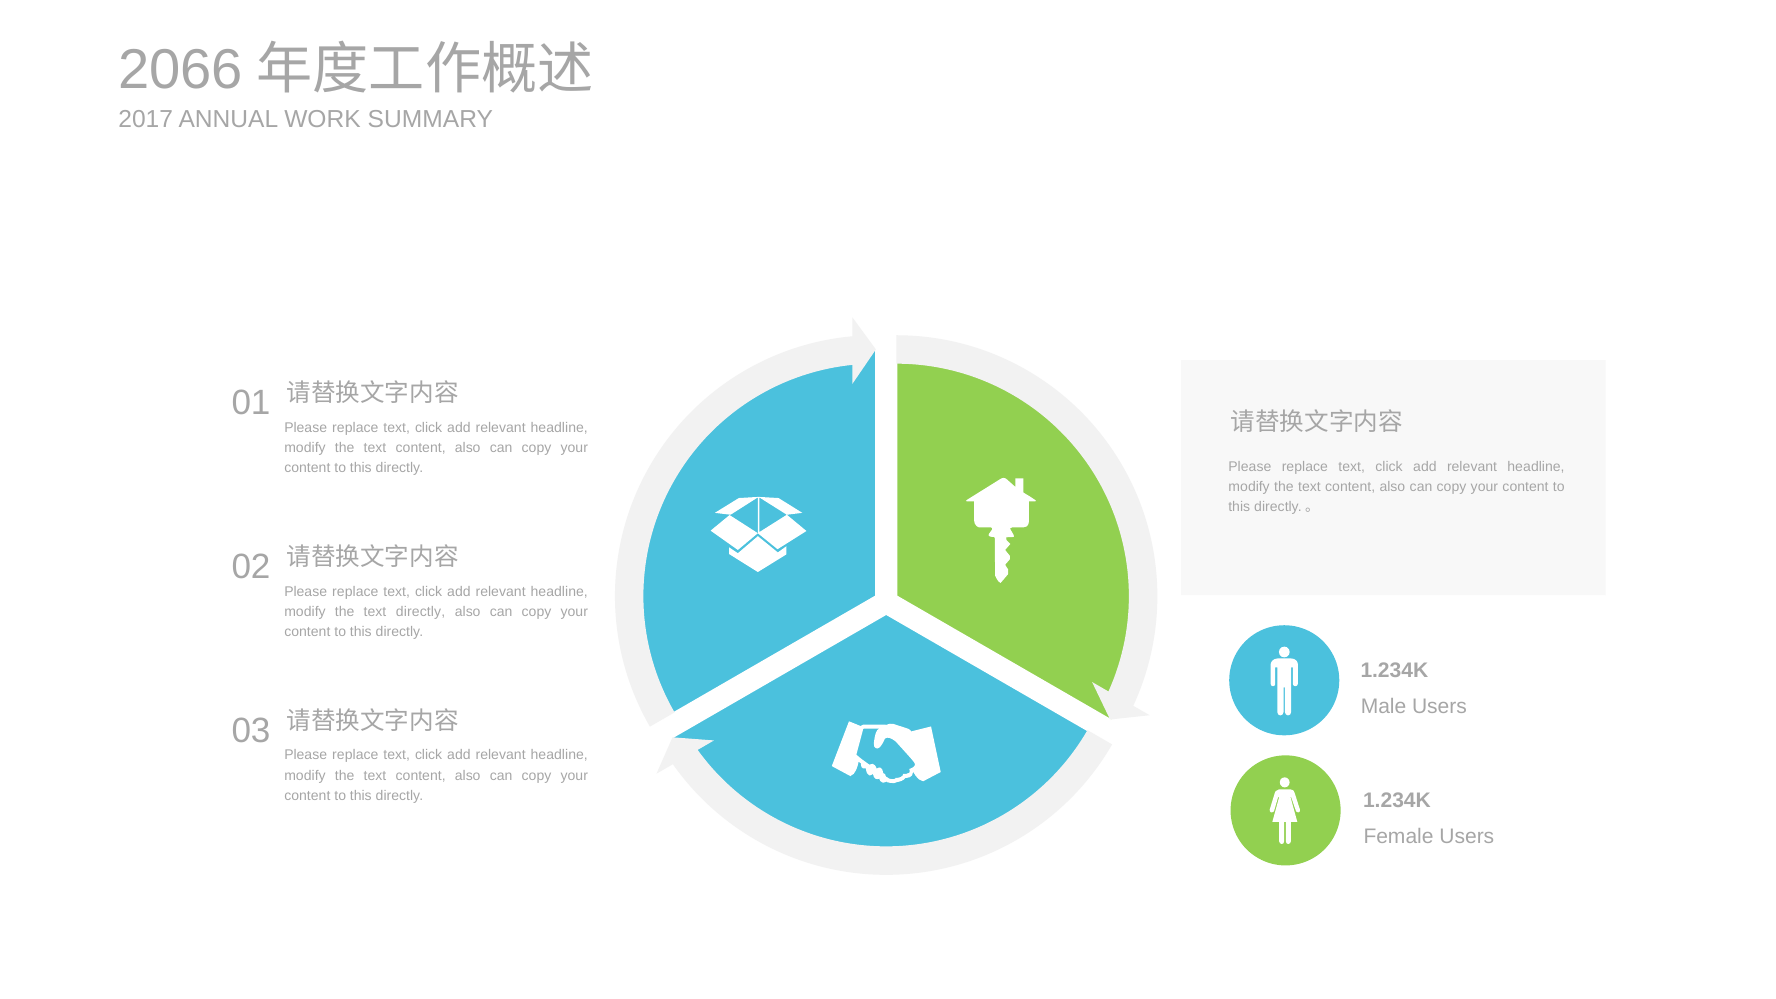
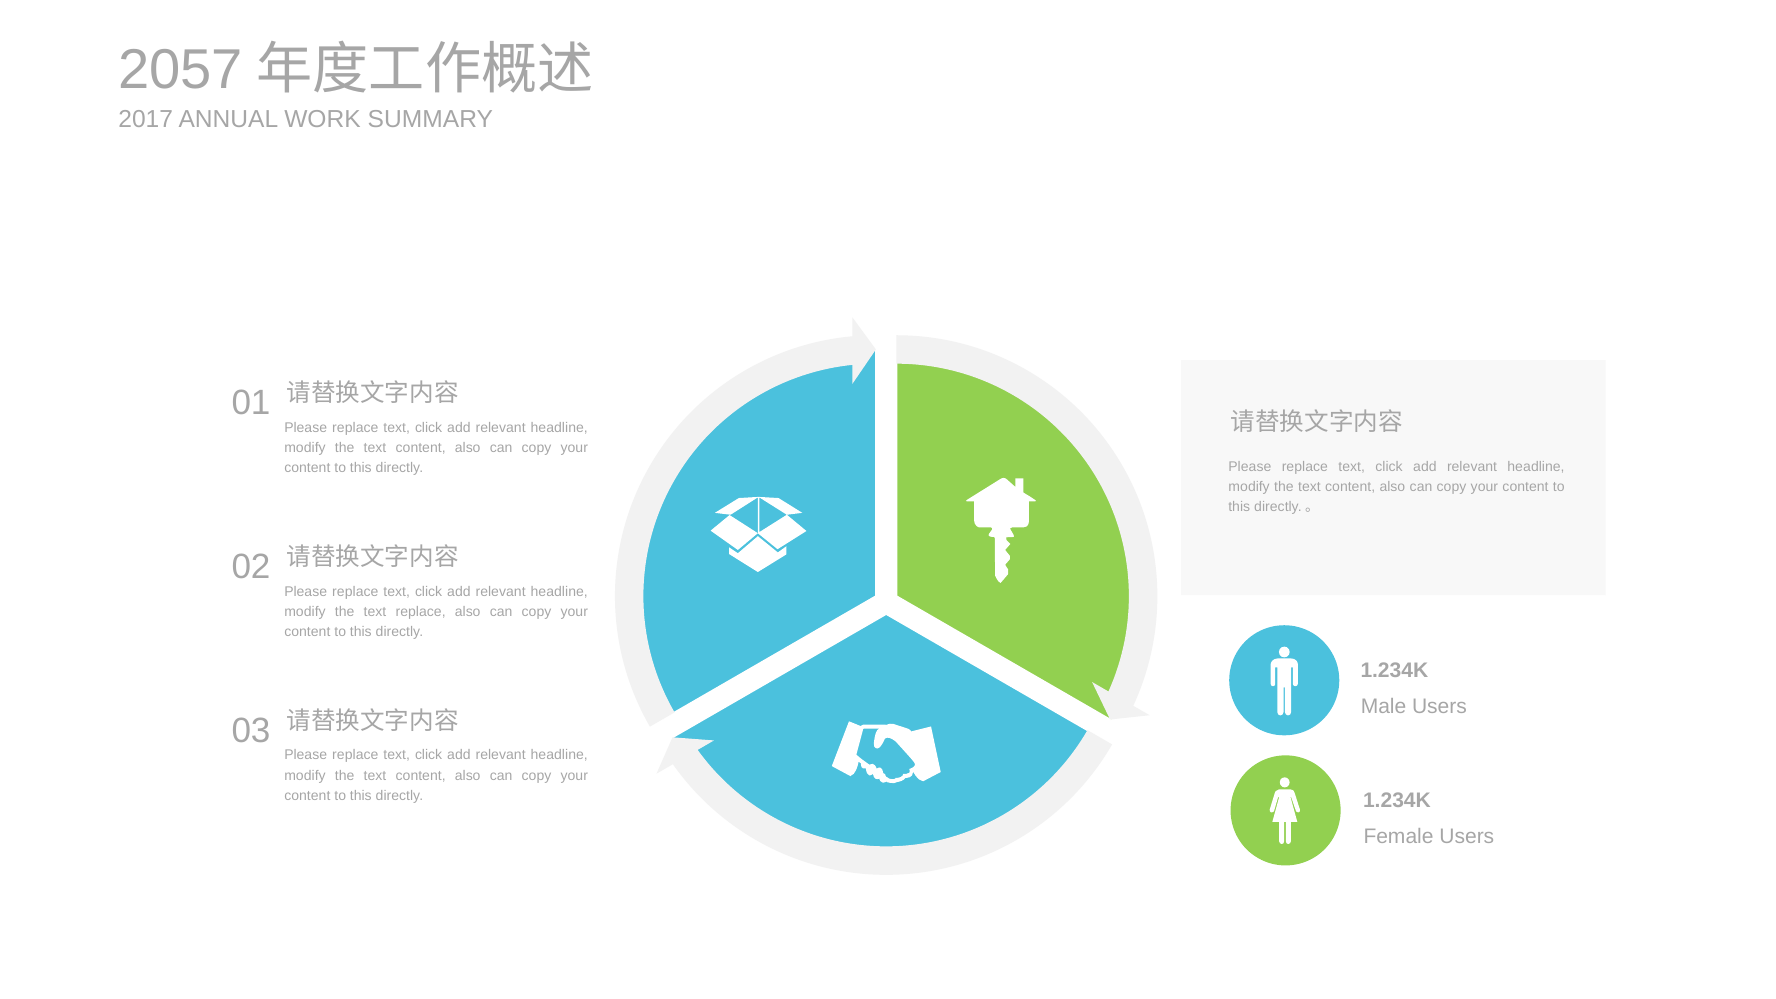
2066: 2066 -> 2057 (181, 70)
text directly: directly -> replace (421, 612)
